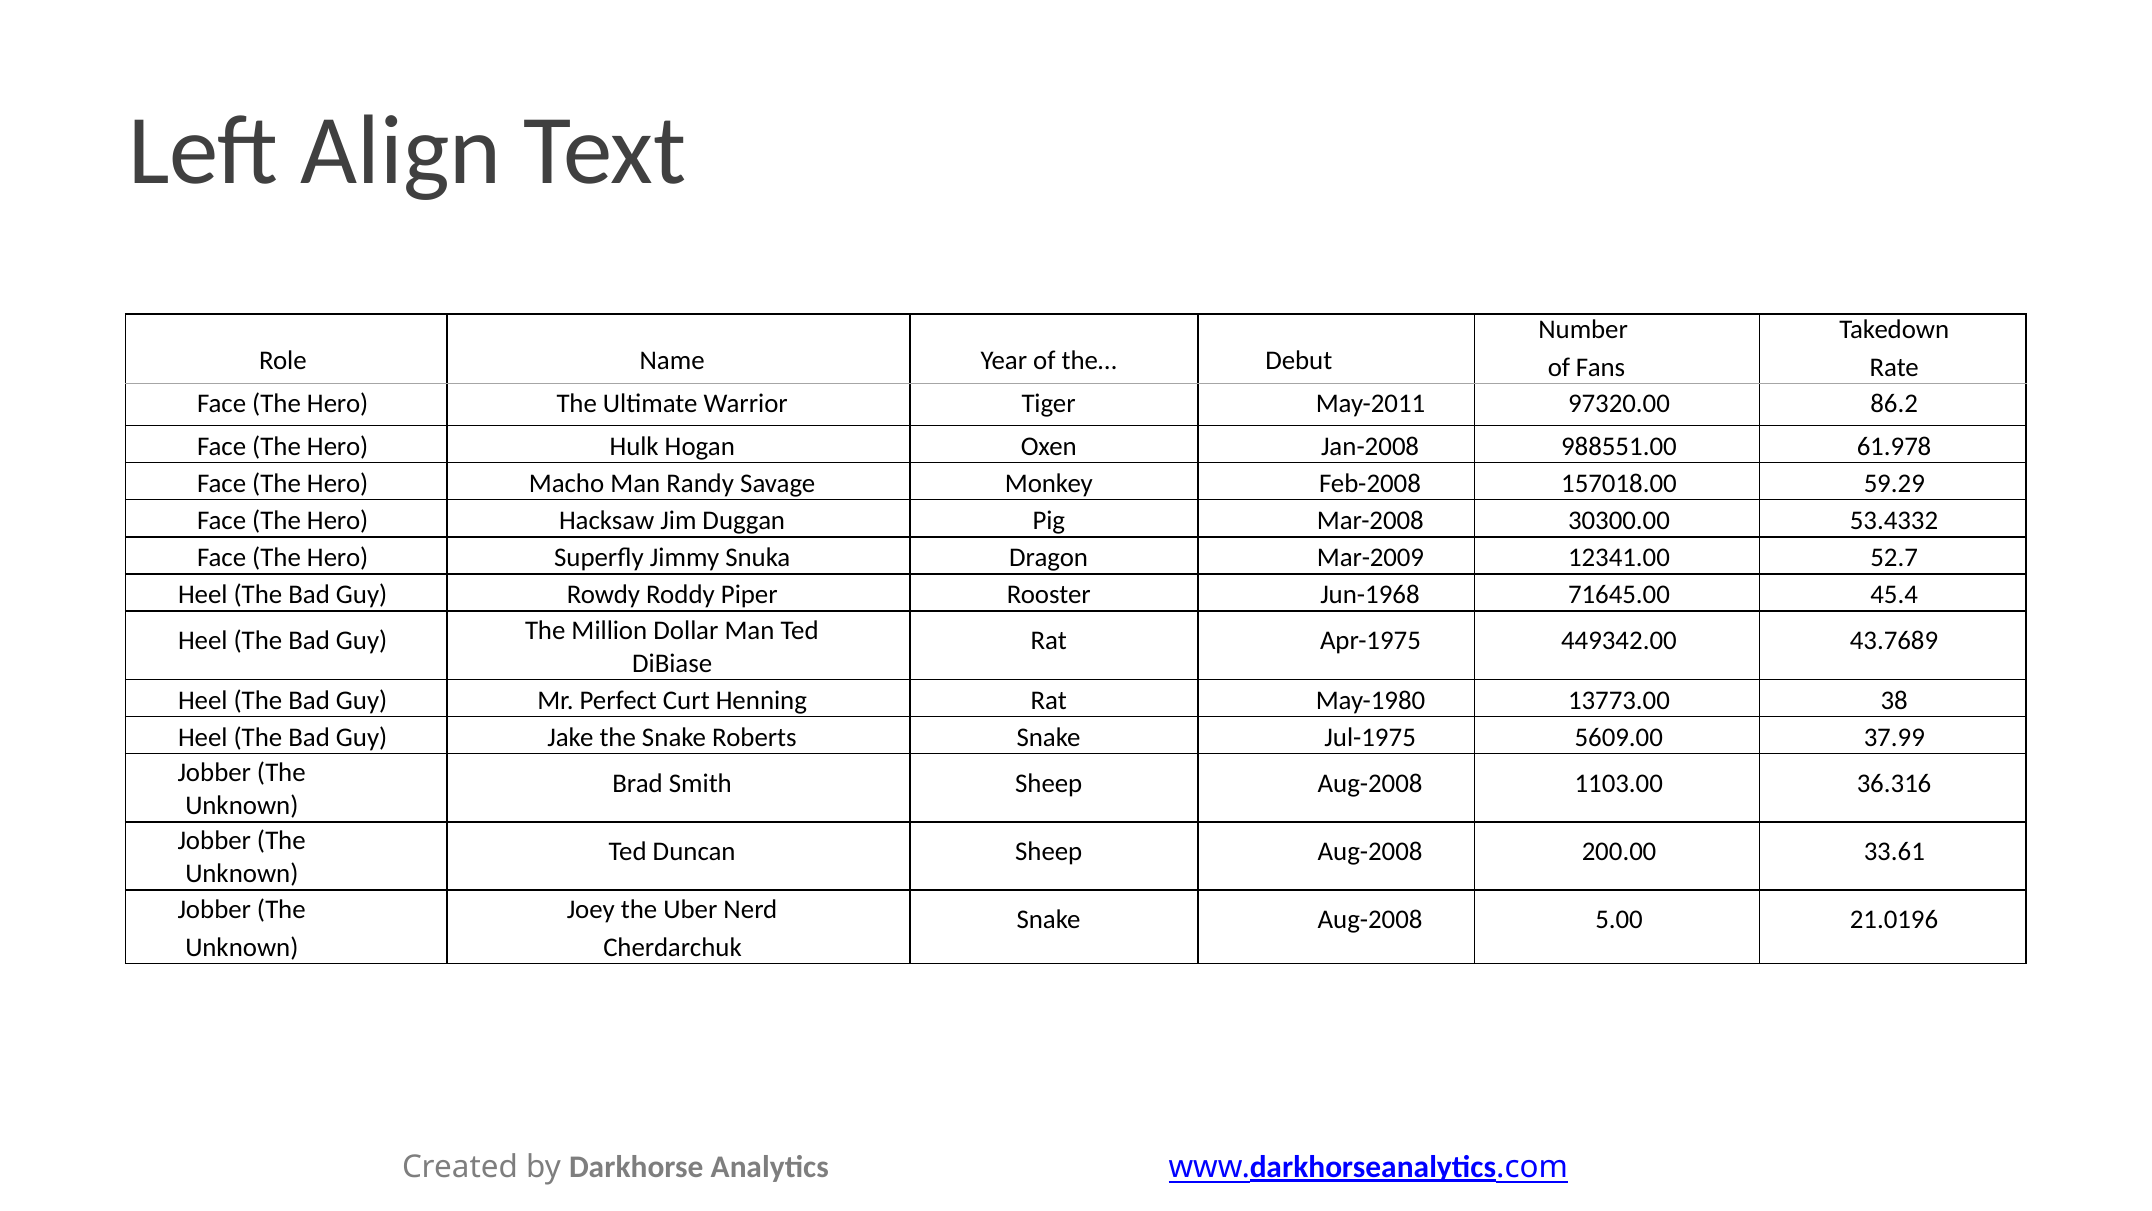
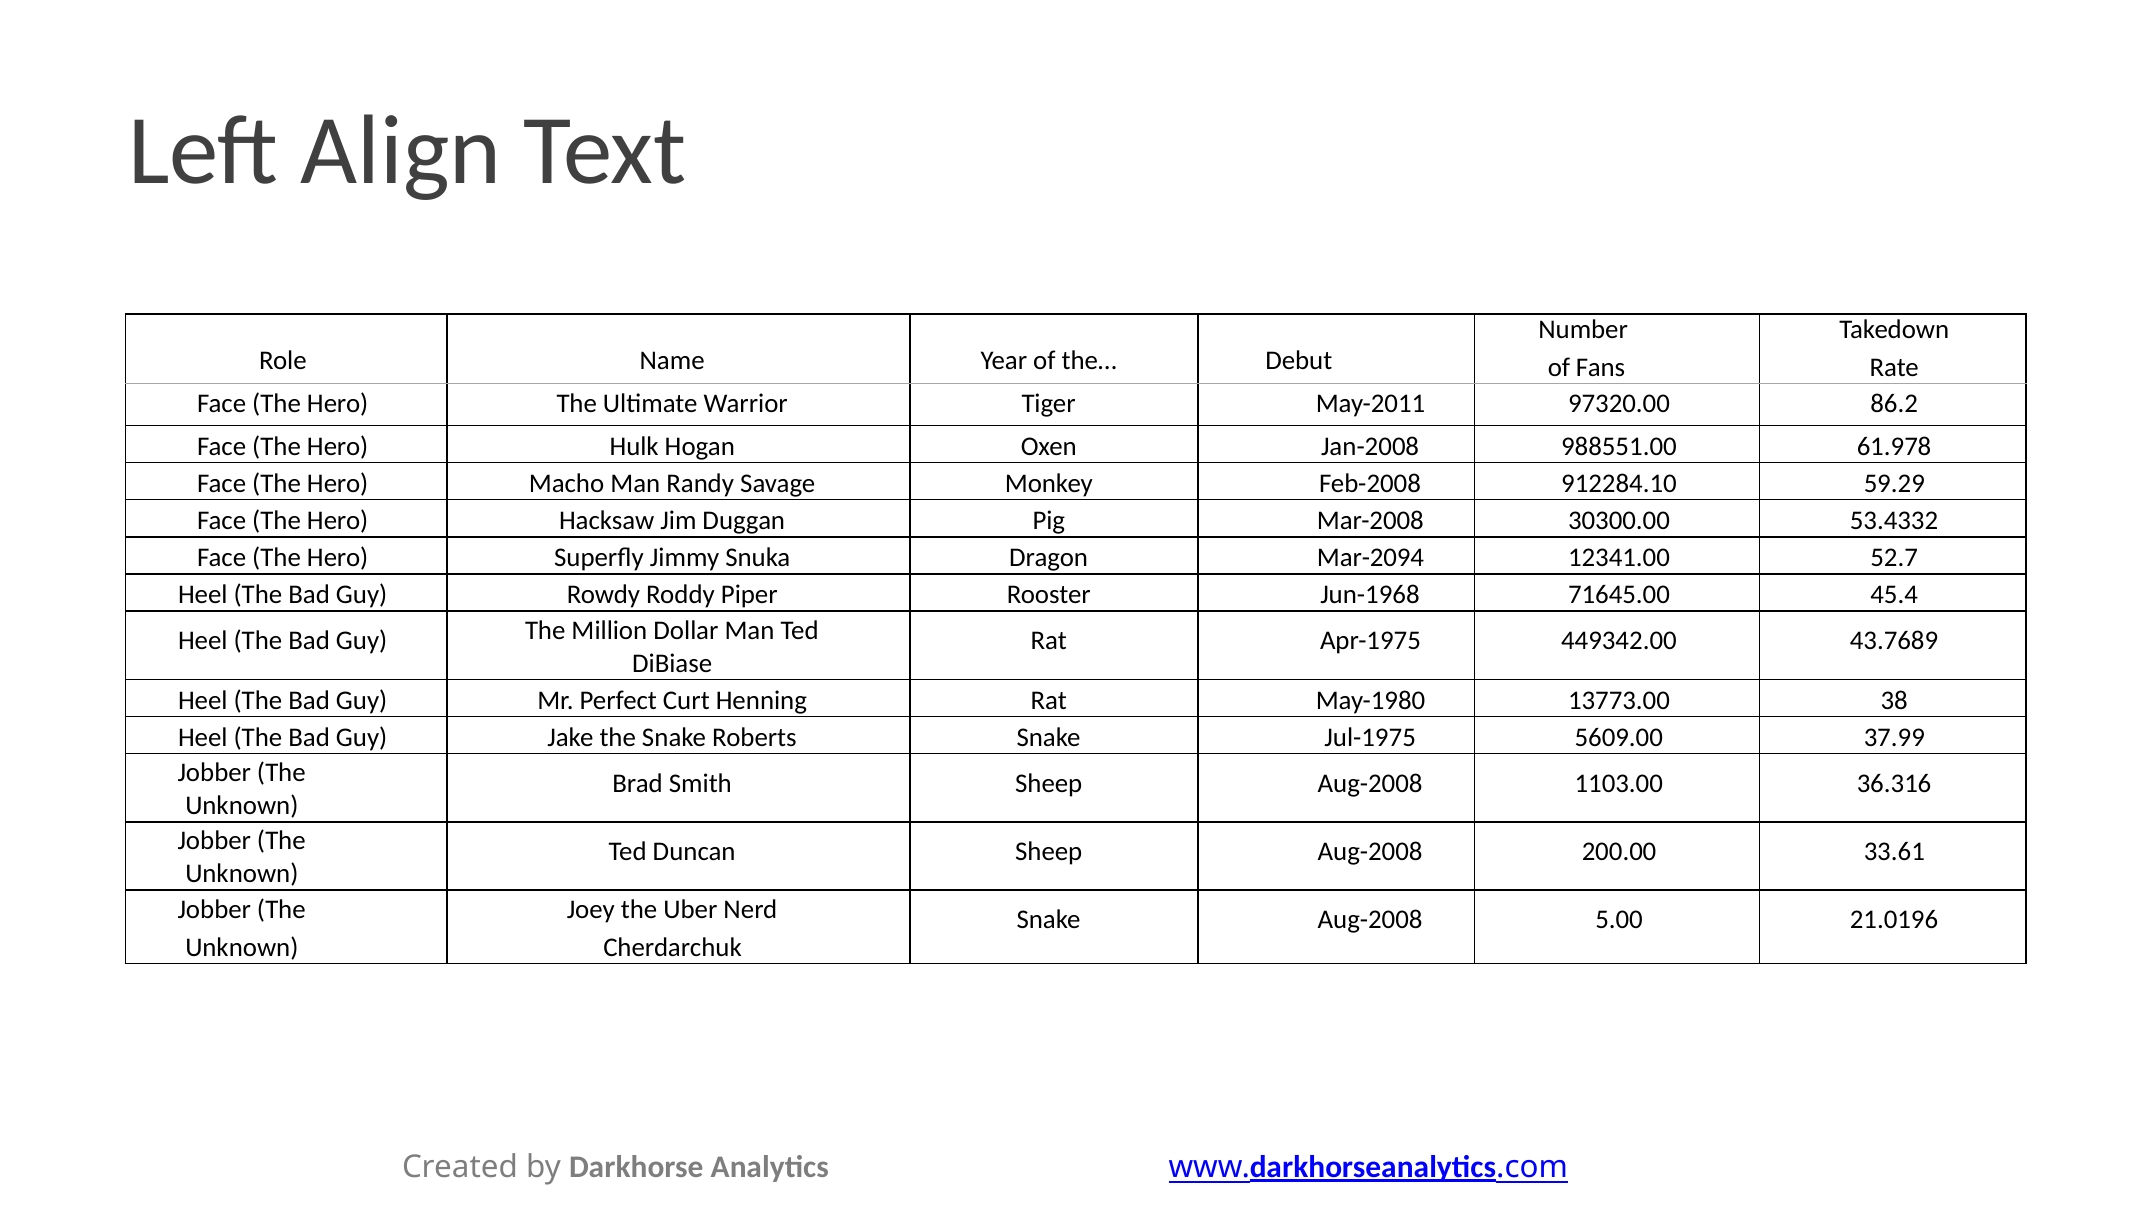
157018.00: 157018.00 -> 912284.10 (1619, 483)
Mar-2009: Mar-2009 -> Mar-2094 (1370, 558)
